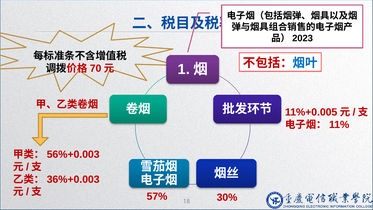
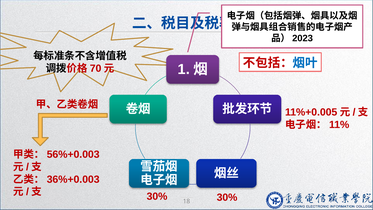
57%: 57% -> 30% (157, 196)
